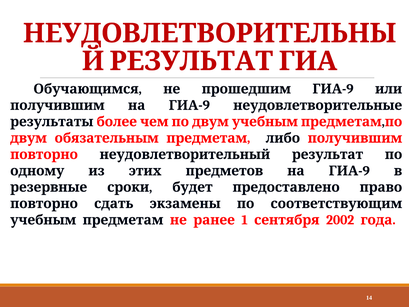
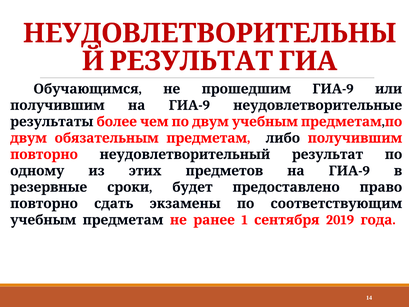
2002: 2002 -> 2019 (340, 220)
